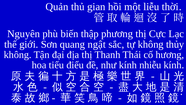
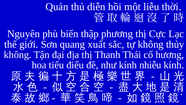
gian: gian -> diễn (96, 7)
ngật: ngật -> xuất (97, 44)
